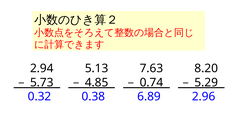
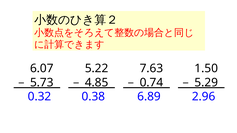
2.94: 2.94 -> 6.07 (42, 68)
5.13: 5.13 -> 5.22 (97, 68)
8.20: 8.20 -> 1.50 (206, 68)
